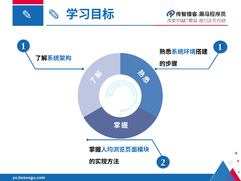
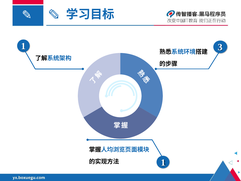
1 1: 1 -> 3 (220, 47)
2: 2 -> 1 (163, 162)
